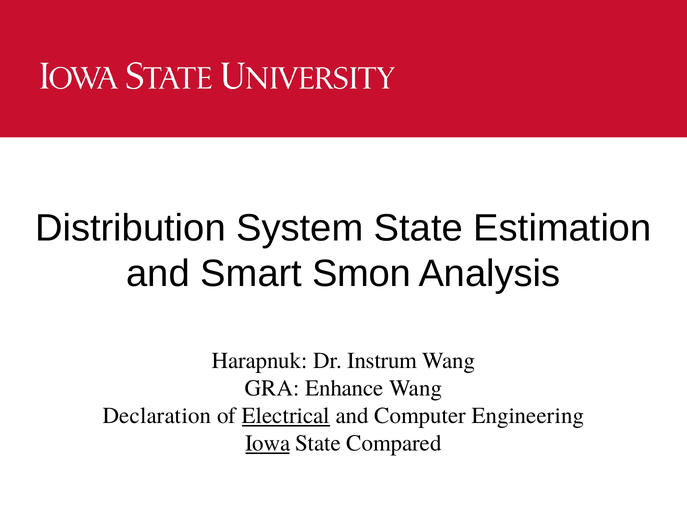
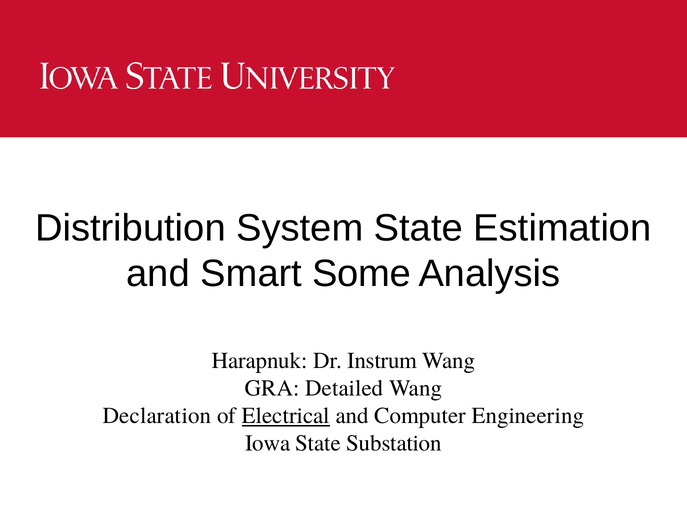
Smon: Smon -> Some (362, 274)
Enhance: Enhance -> Detailed (344, 389)
Iowa underline: present -> none (268, 443)
Compared: Compared -> Substation (394, 443)
